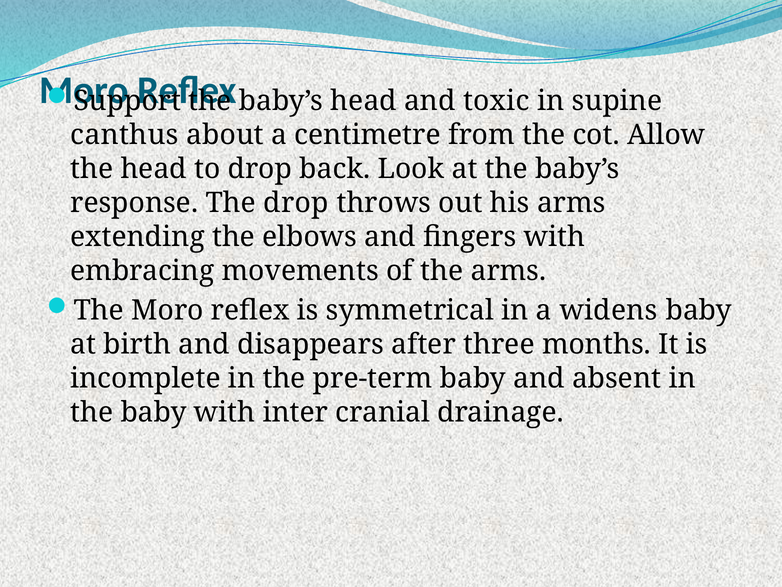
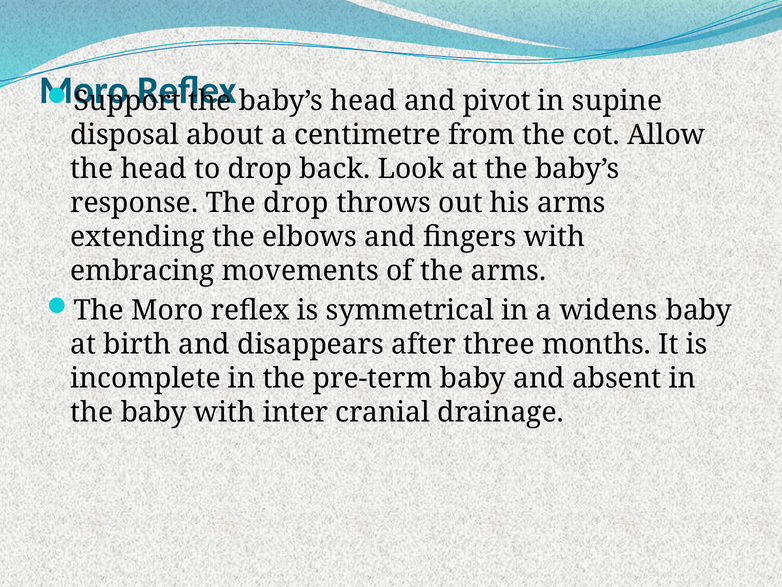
toxic: toxic -> pivot (497, 101)
canthus: canthus -> disposal (125, 135)
